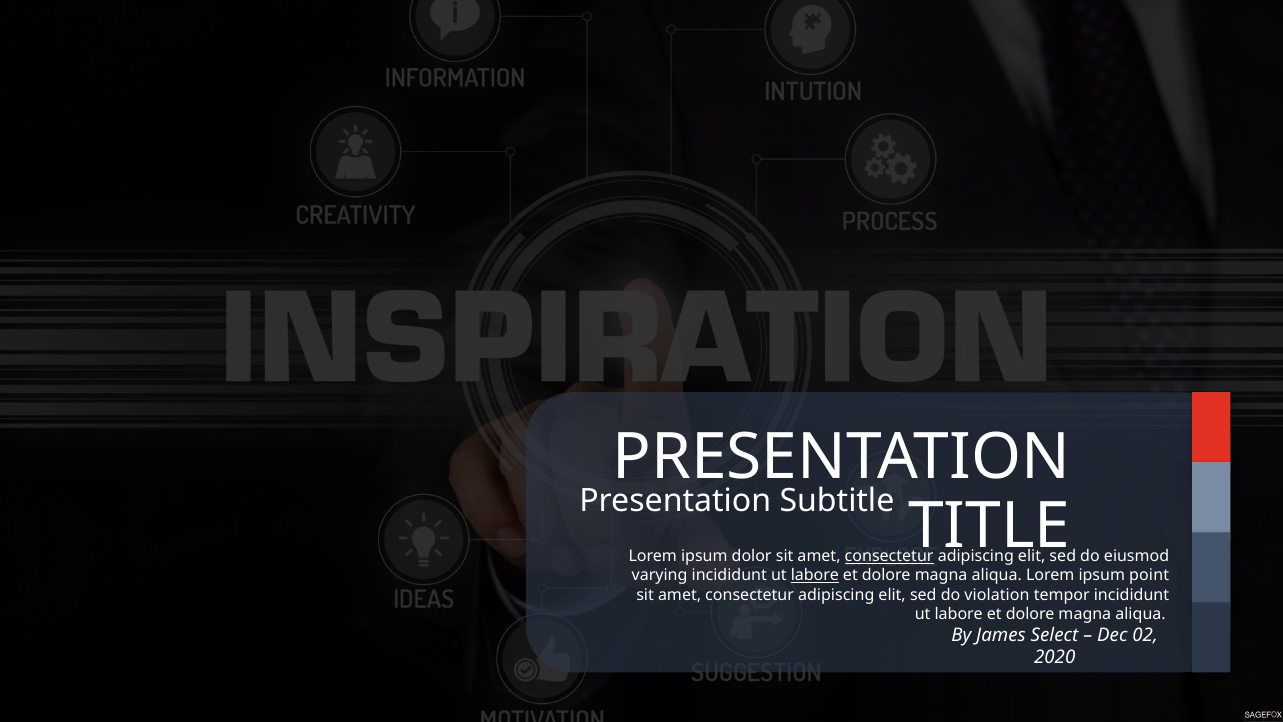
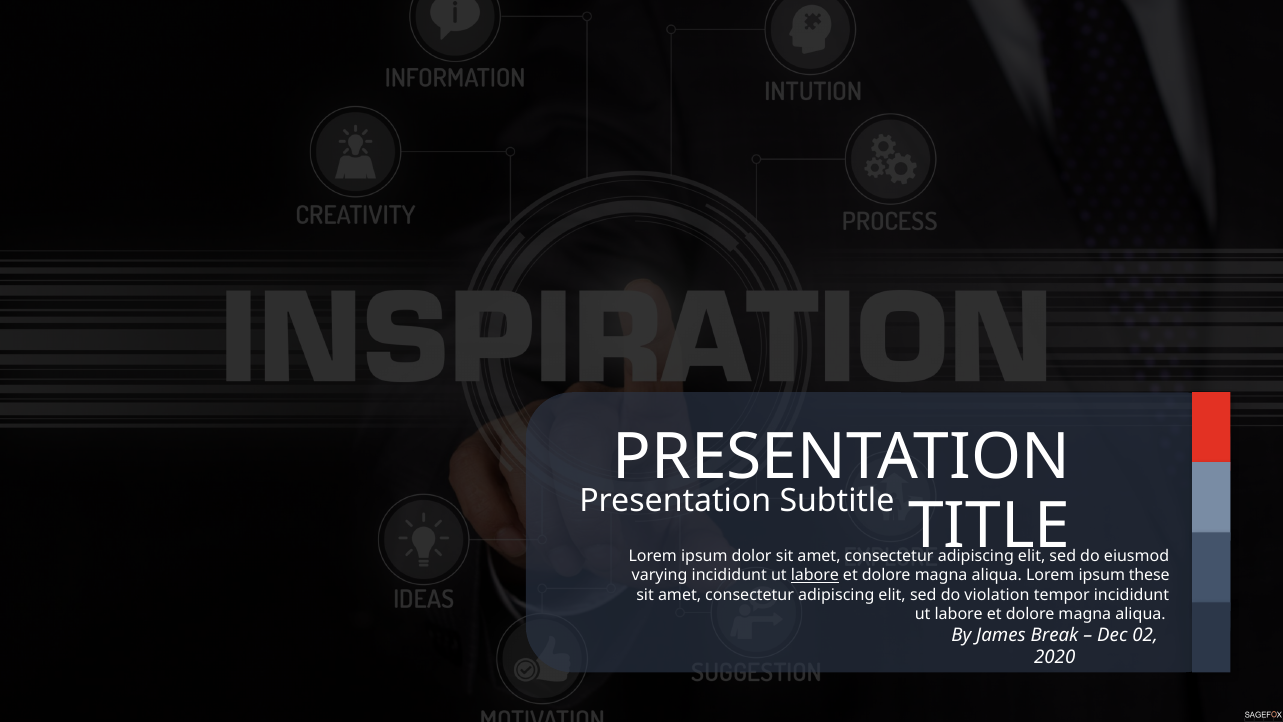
consectetur underline: present -> none (889, 556)
point: point -> these (1149, 575)
Select: Select -> Break (1055, 635)
